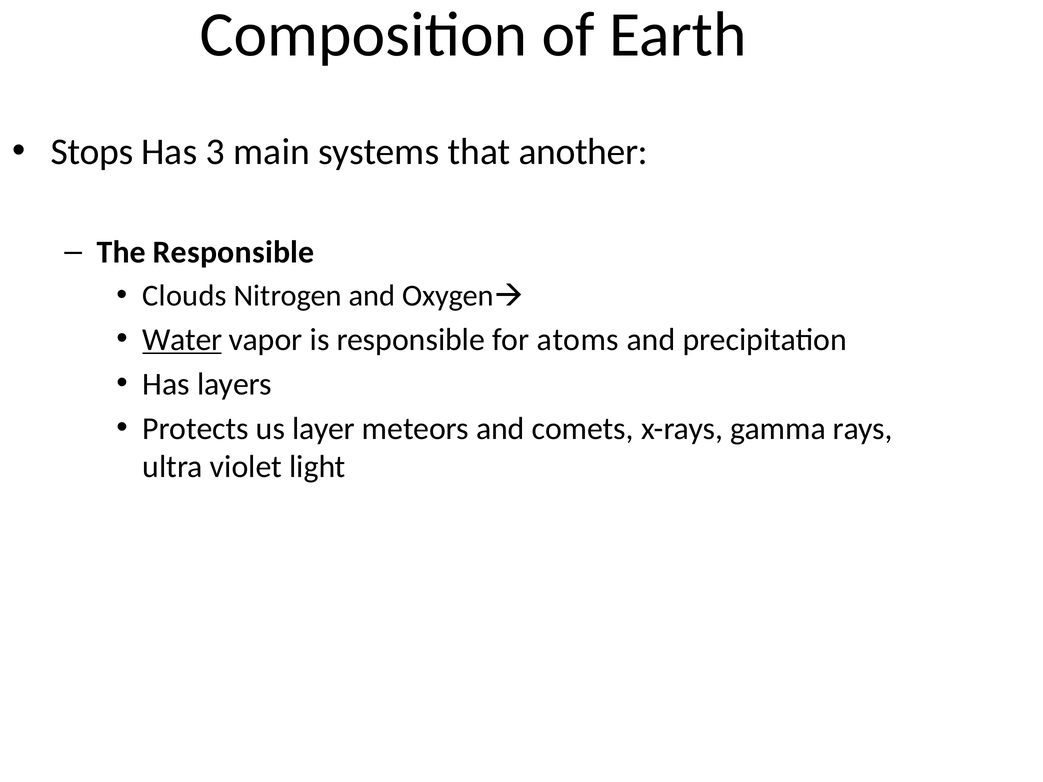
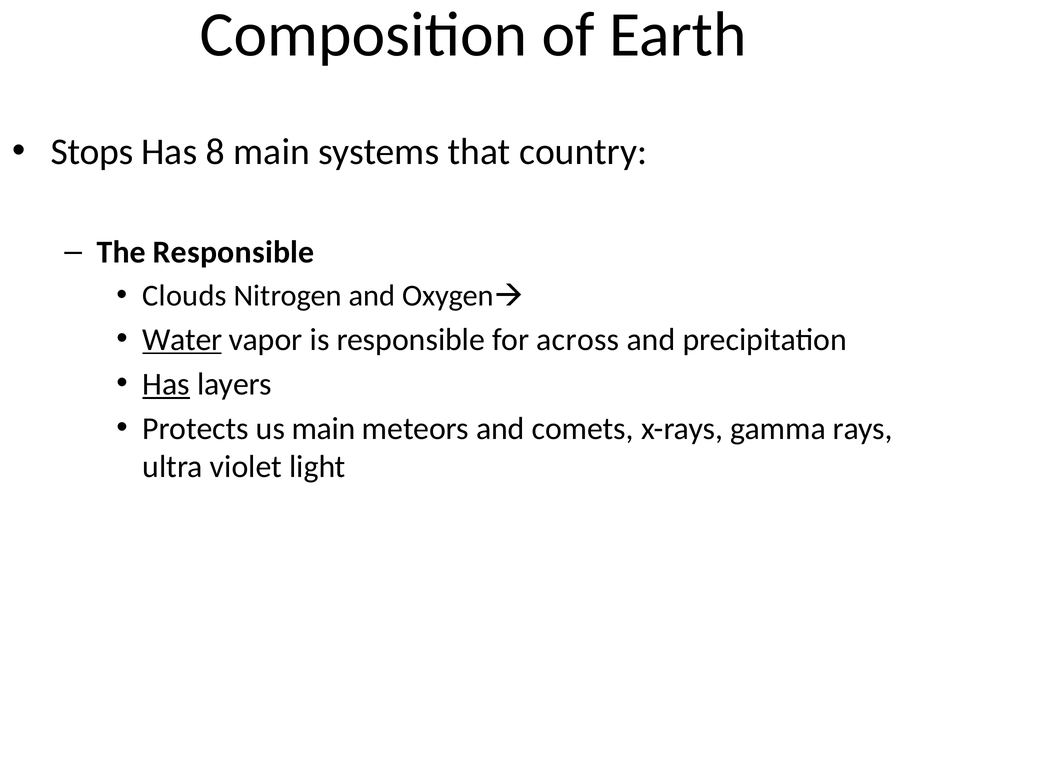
3: 3 -> 8 (215, 152)
another: another -> country (583, 152)
atoms: atoms -> across (578, 340)
Has underline: none -> present (166, 384)
us layer: layer -> main (324, 429)
